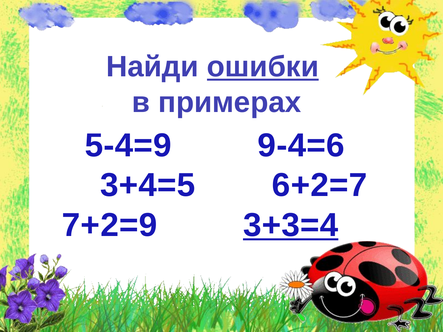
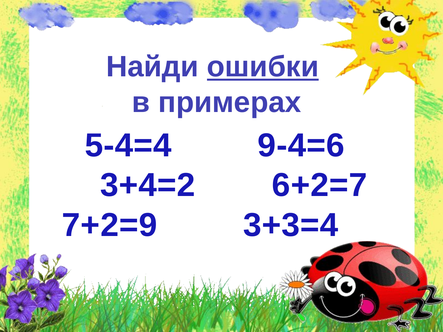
5-4=9: 5-4=9 -> 5-4=4 (128, 146)
3+4=5: 3+4=5 -> 3+4=2 (148, 185)
3+3=4 underline: present -> none (291, 225)
